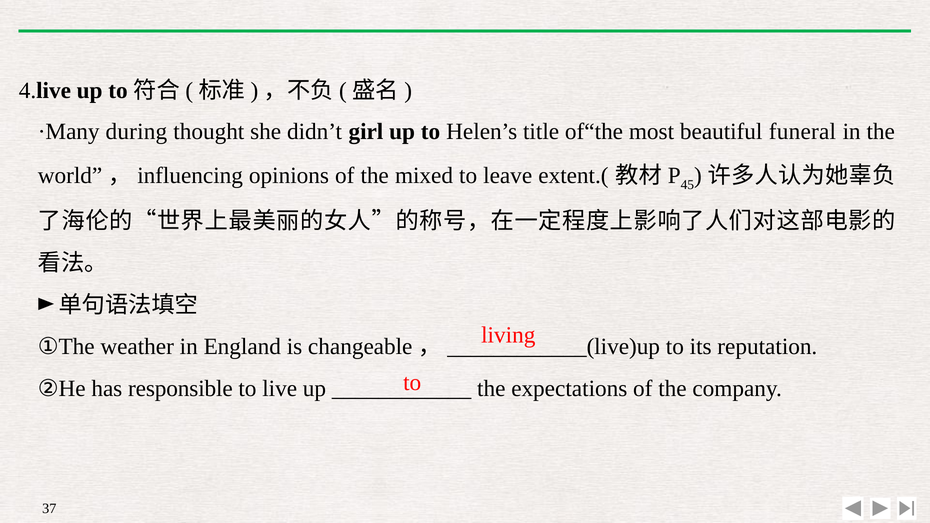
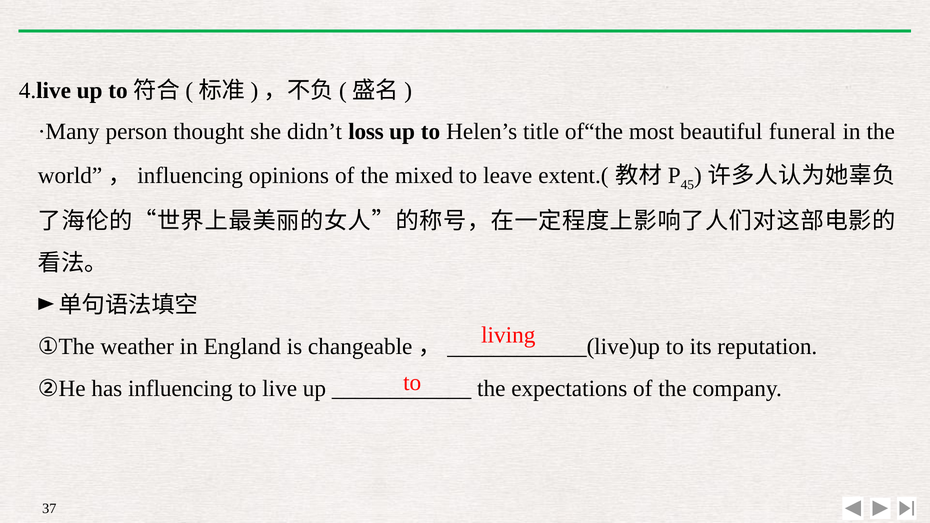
during: during -> person (137, 132)
girl: girl -> loss (366, 132)
has responsible: responsible -> influencing (180, 389)
